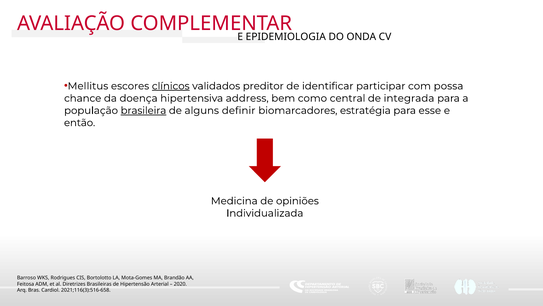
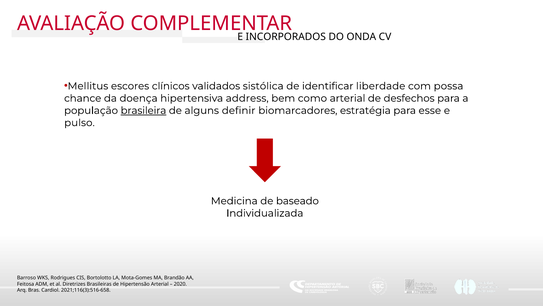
EPIDEMIOLOGIA: EPIDEMIOLOGIA -> INCORPORADOS (286, 37)
clínicos underline: present -> none (171, 86)
preditor: preditor -> sistólica (263, 86)
participar: participar -> liberdade (381, 86)
como central: central -> arterial (348, 98)
integrada: integrada -> desfechos (409, 98)
então: então -> pulso (79, 123)
opiniões: opiniões -> baseado (297, 201)
